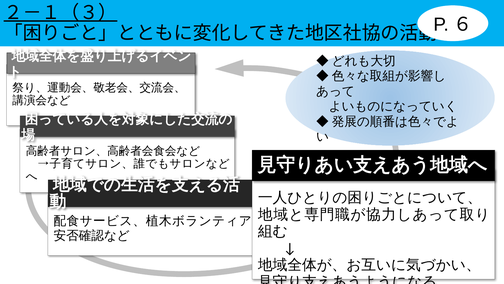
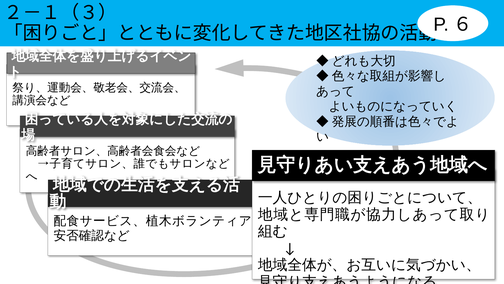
２－１（３） underline: present -> none (60, 13)
